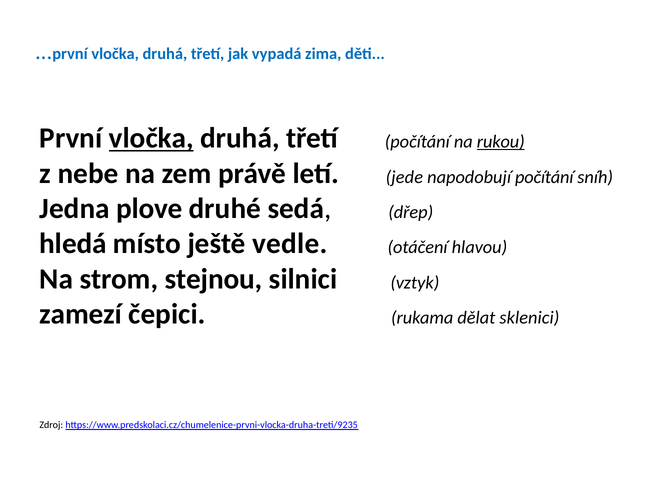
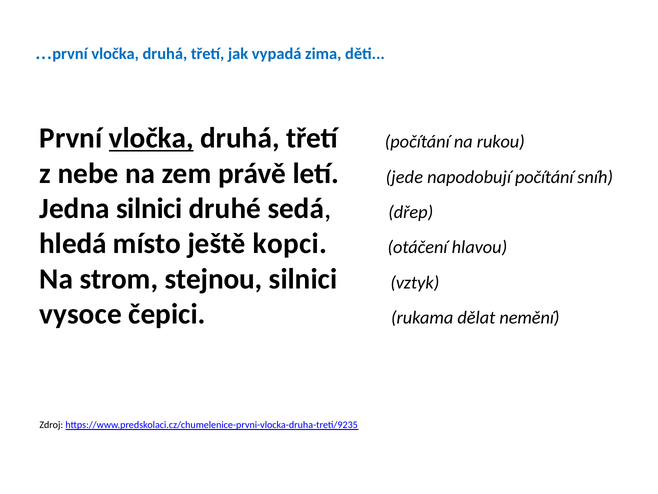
rukou underline: present -> none (501, 142)
Jedna plove: plove -> silnici (149, 208)
vedle: vedle -> kopci (290, 243)
zamezí: zamezí -> vysoce (81, 314)
sklenici: sklenici -> nemění (529, 317)
